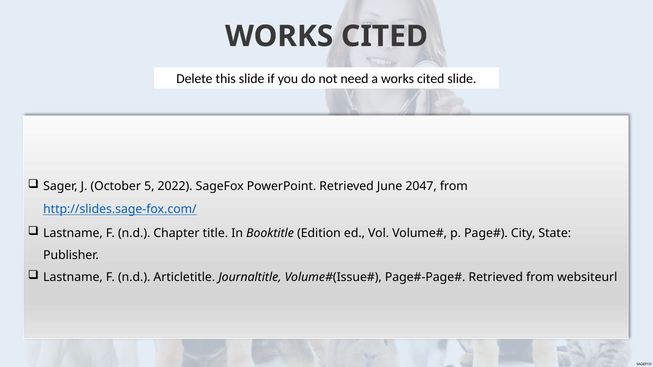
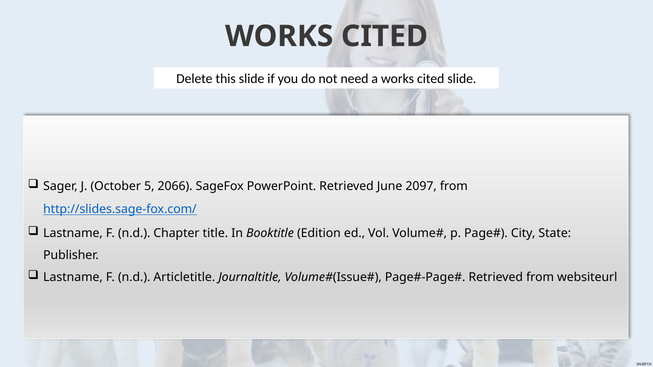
2022: 2022 -> 2066 (175, 186)
2047: 2047 -> 2097 (421, 186)
